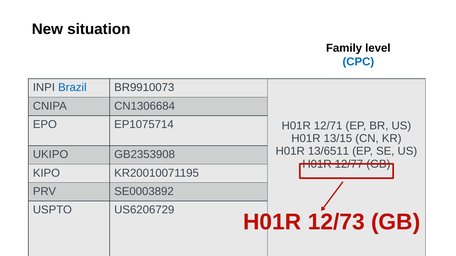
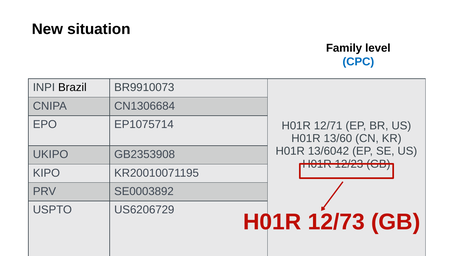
Brazil colour: blue -> black (72, 88)
13/15: 13/15 -> 13/60 (338, 139)
13/6511: 13/6511 -> 13/6042 (328, 152)
12/77: 12/77 -> 12/23 (349, 164)
